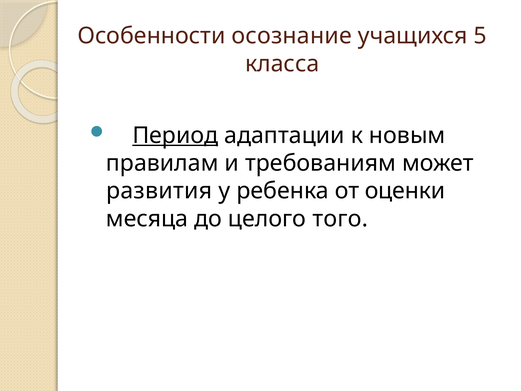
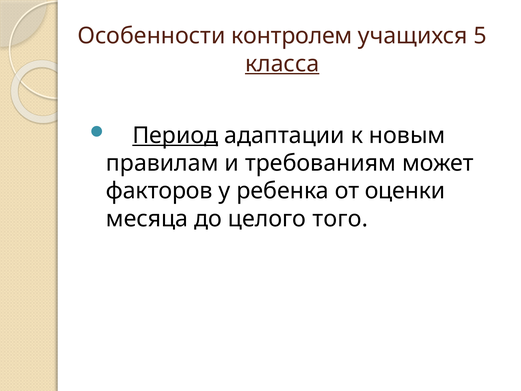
осознание: осознание -> контролем (292, 36)
класса underline: none -> present (282, 64)
развития: развития -> факторов (159, 191)
